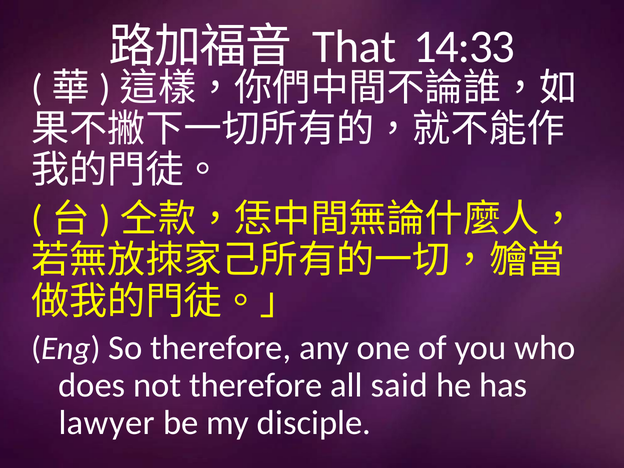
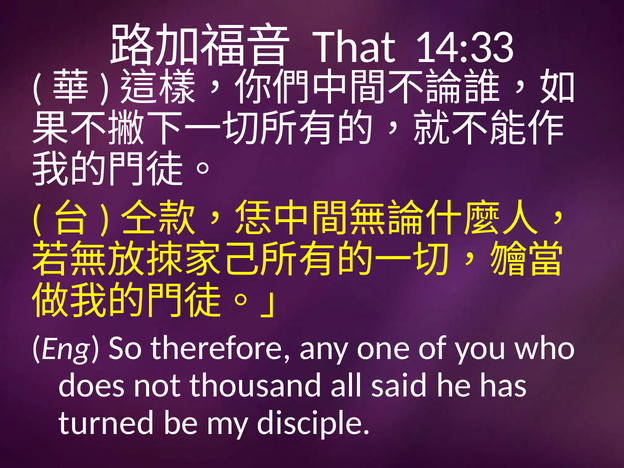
not therefore: therefore -> thousand (256, 385)
lawyer: lawyer -> turned (107, 423)
